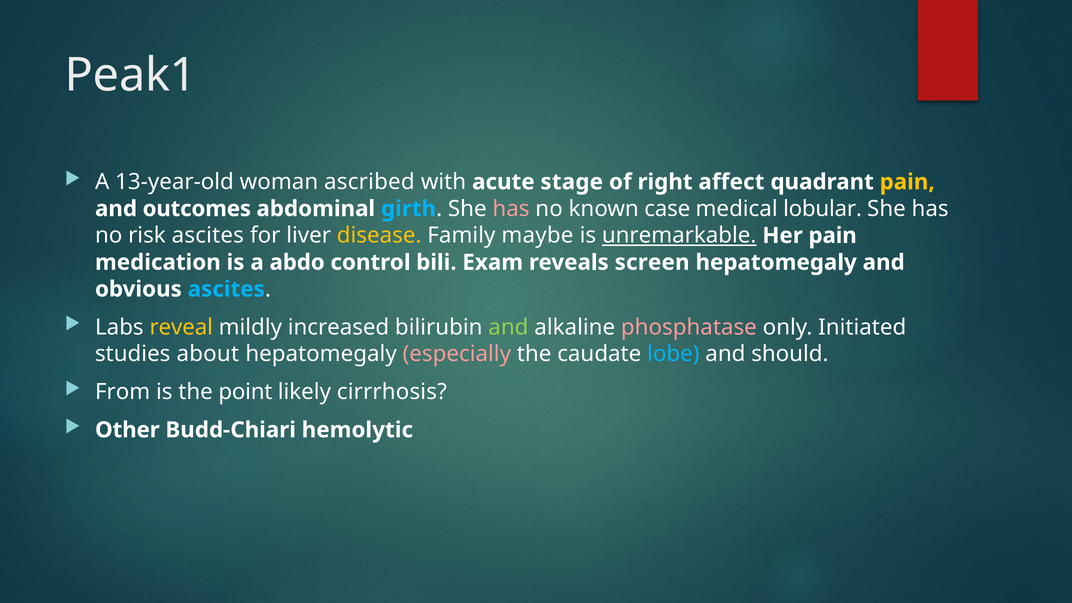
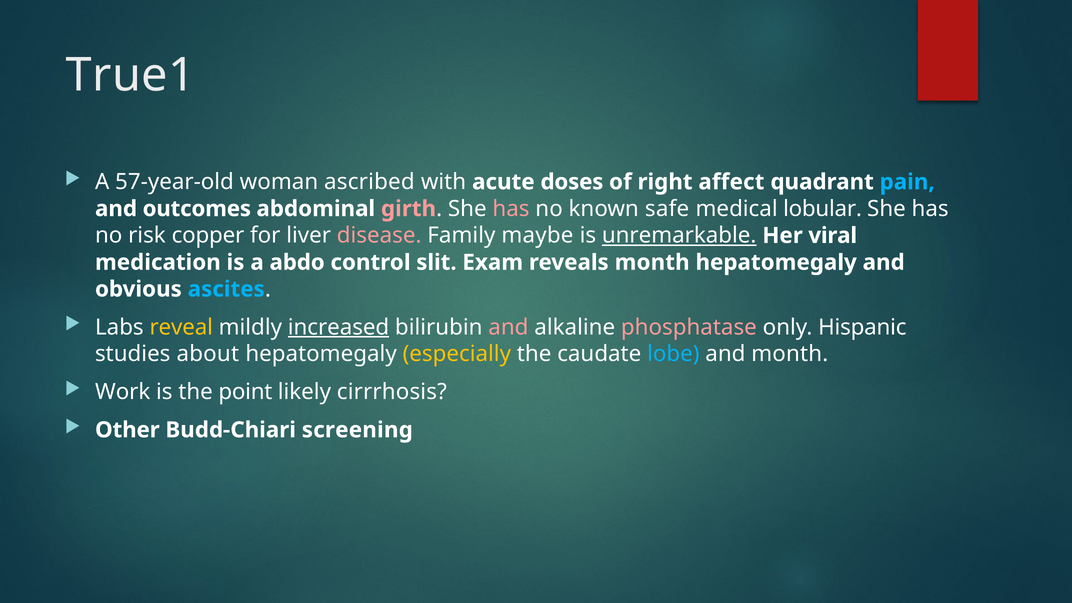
Peak1: Peak1 -> True1 (130, 75)
13-year-old: 13-year-old -> 57-year-old (174, 182)
stage: stage -> doses (572, 182)
pain colour: yellow -> light blue (907, 182)
girth colour: light blue -> pink (408, 209)
case: case -> safe (667, 209)
risk ascites: ascites -> copper (208, 236)
disease colour: yellow -> pink (379, 236)
Her pain: pain -> viral (833, 236)
bili: bili -> slit (436, 262)
reveals screen: screen -> month (652, 262)
increased underline: none -> present (339, 327)
and colour: light green -> pink (508, 327)
Initiated: Initiated -> Hispanic (862, 327)
especially colour: pink -> yellow (457, 354)
and should: should -> month (790, 354)
From: From -> Work (123, 392)
hemolytic: hemolytic -> screening (357, 430)
